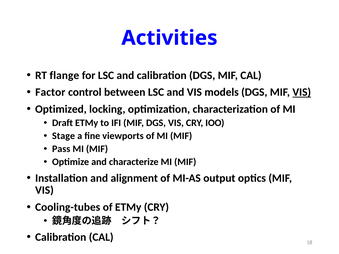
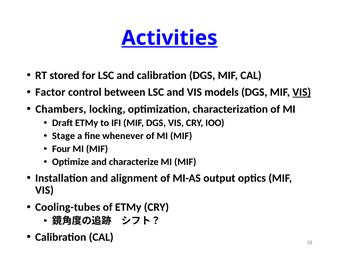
Activities underline: none -> present (169, 38)
flange: flange -> stored (64, 75)
Optimized: Optimized -> Chambers (61, 109)
viewports: viewports -> whenever (123, 136)
Pass: Pass -> Four (61, 149)
